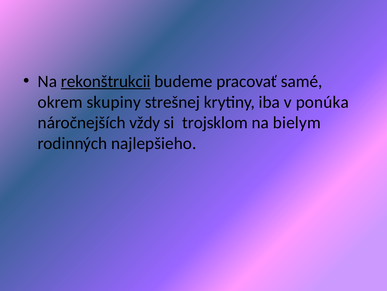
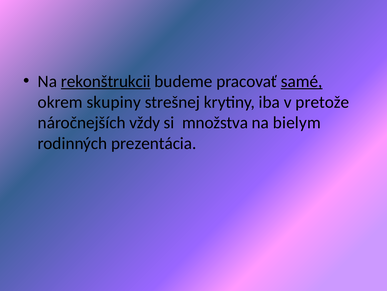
samé underline: none -> present (302, 81)
ponúka: ponúka -> pretože (322, 102)
trojsklom: trojsklom -> množstva (215, 122)
najlepšieho: najlepšieho -> prezentácia (154, 143)
